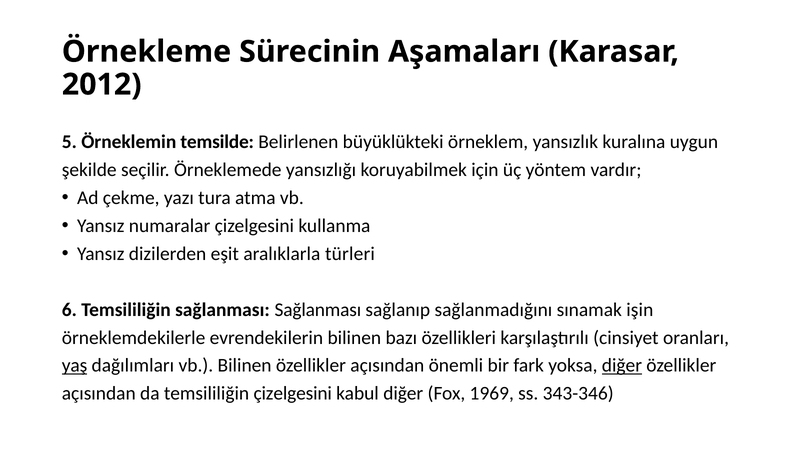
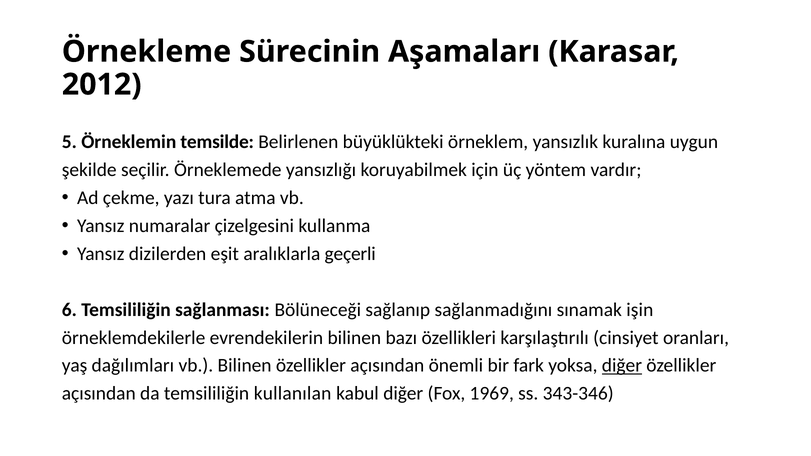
türleri: türleri -> geçerli (350, 254)
sağlanması Sağlanması: Sağlanması -> Bölüneceği (318, 310)
yaş underline: present -> none (75, 366)
temsililiğin çizelgesini: çizelgesini -> kullanılan (293, 394)
